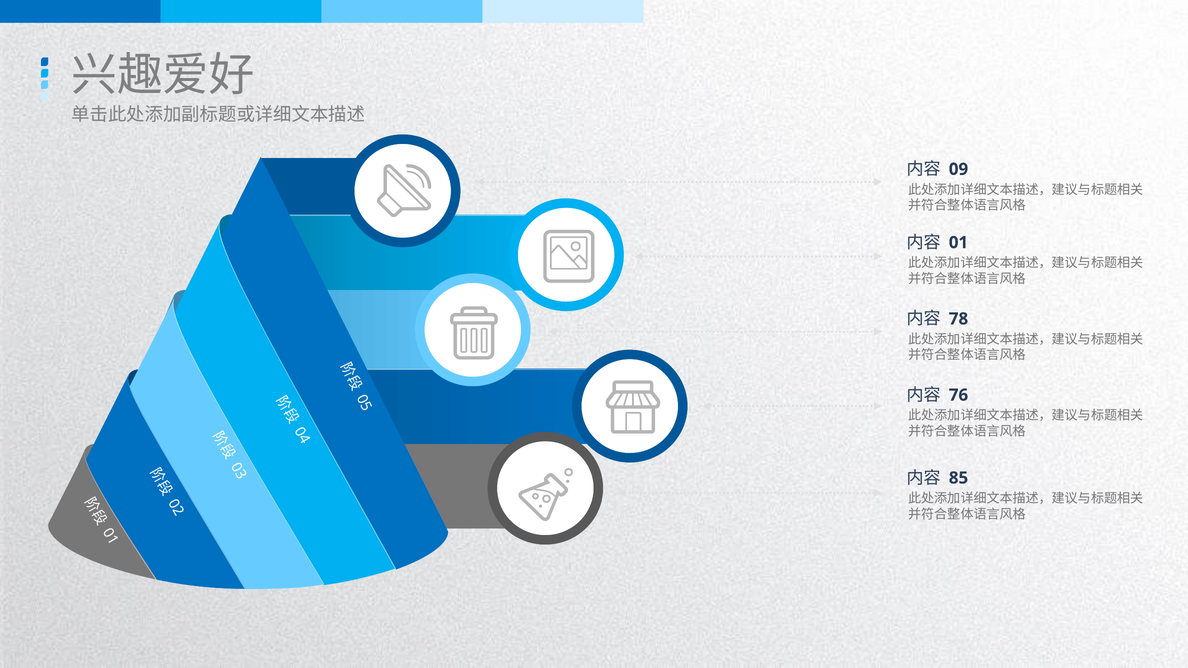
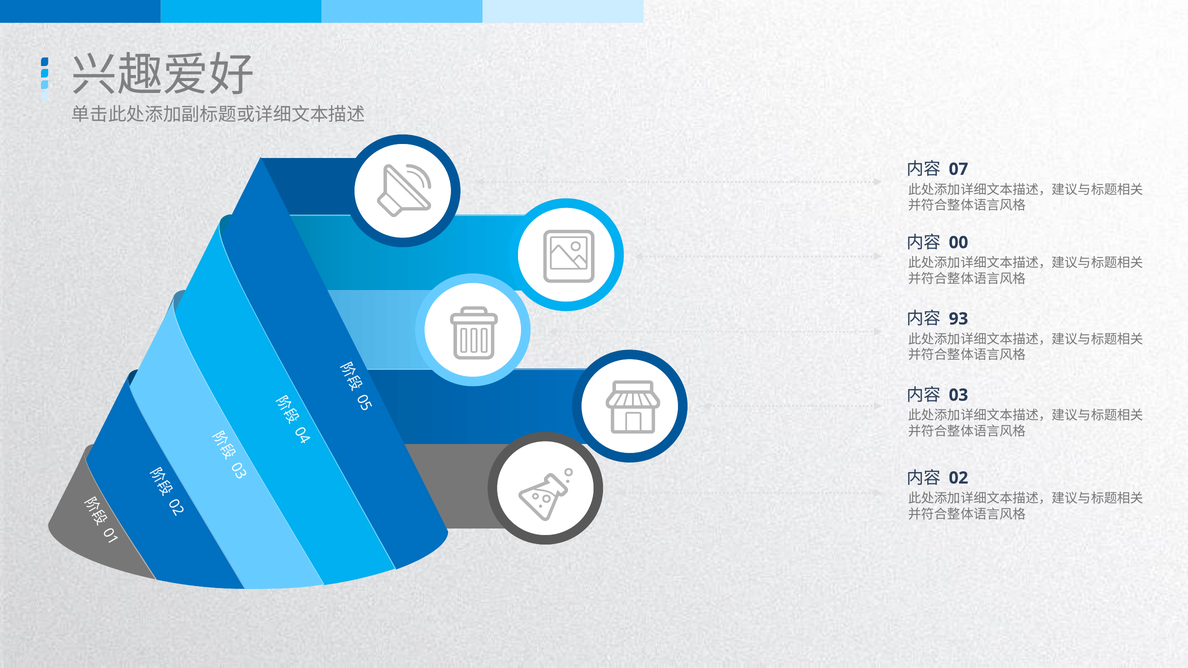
09: 09 -> 07 (958, 169)
01: 01 -> 00 (958, 243)
78: 78 -> 93 (958, 319)
76: 76 -> 03 (958, 395)
85: 85 -> 02 (958, 478)
